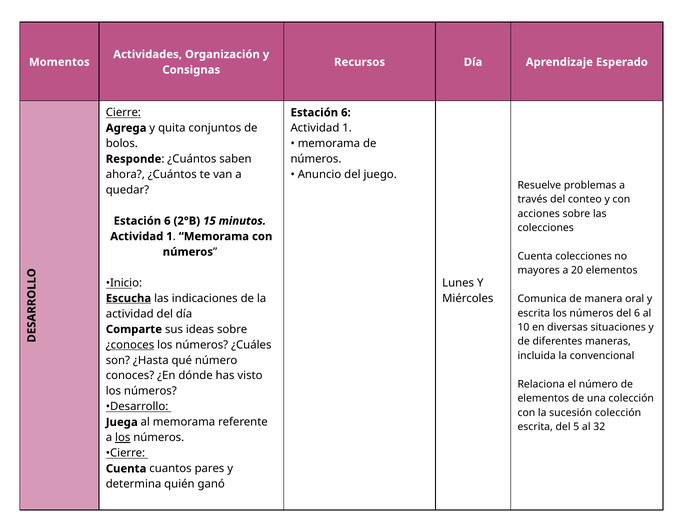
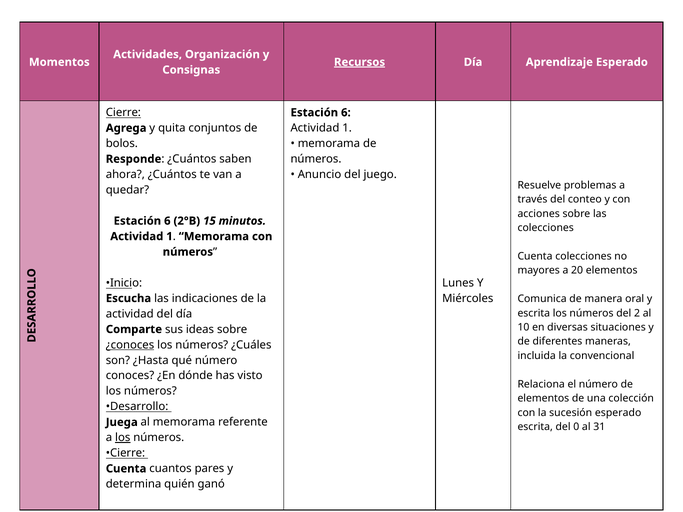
Recursos underline: none -> present (360, 62)
Escucha underline: present -> none (128, 298)
del 6: 6 -> 2 (637, 313)
sucesión colección: colección -> esperado (618, 413)
5: 5 -> 0 (576, 427)
32: 32 -> 31 (599, 427)
